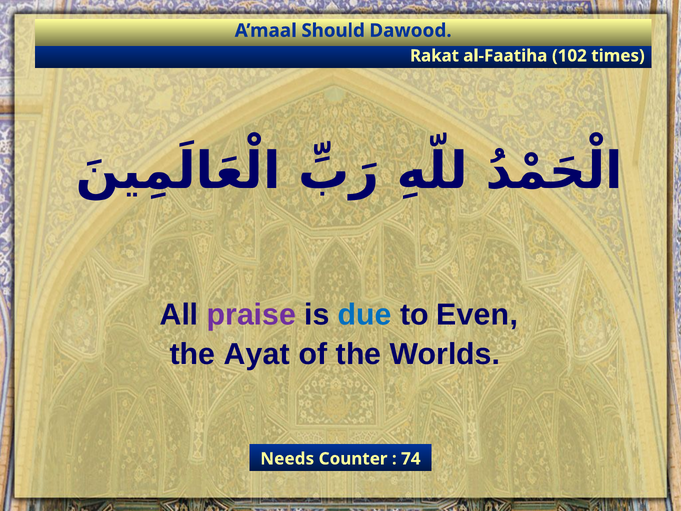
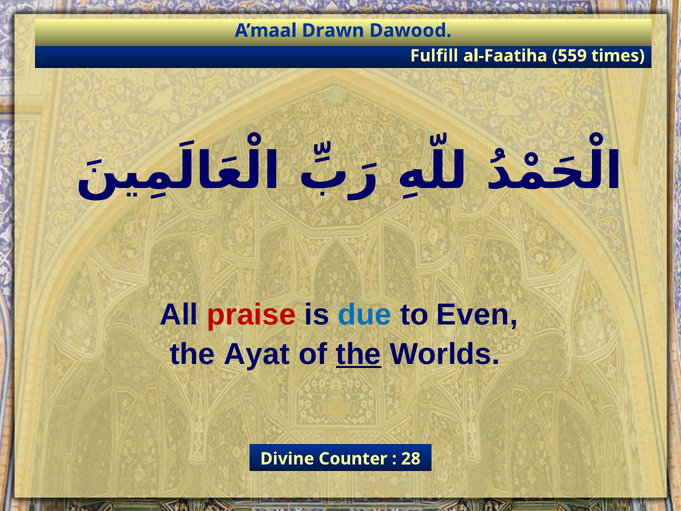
Should: Should -> Drawn (333, 31)
Rakat: Rakat -> Fulfill (434, 56)
102: 102 -> 559 (569, 56)
praise colour: purple -> red (251, 315)
the underline: none -> present (359, 354)
Needs: Needs -> Divine (287, 459)
74: 74 -> 28 (411, 459)
